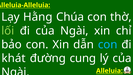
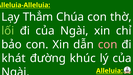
Hằng: Hằng -> Thẳm (38, 17)
con colour: light blue -> pink (108, 44)
cung: cung -> khúc (83, 58)
